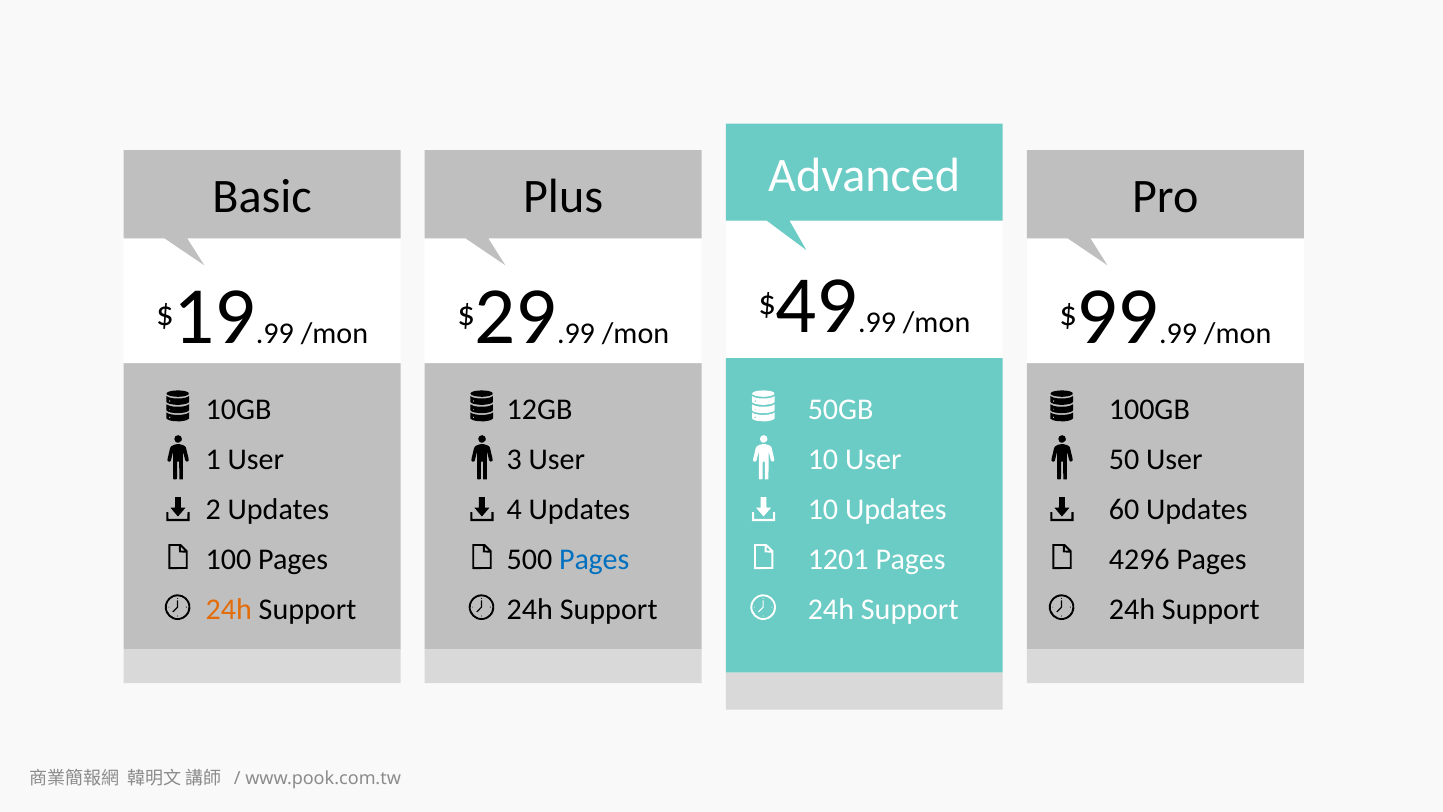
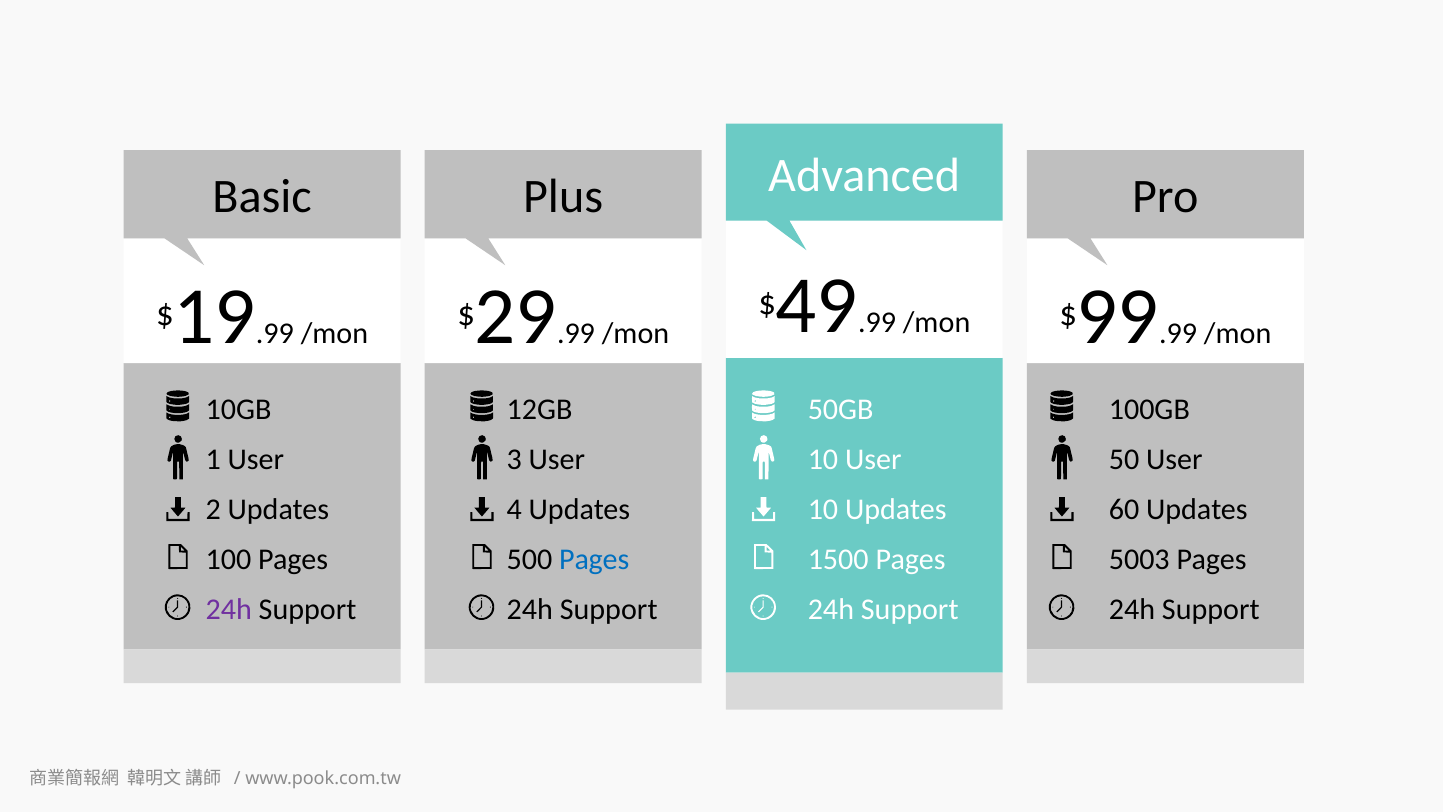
1201: 1201 -> 1500 (838, 559)
4296: 4296 -> 5003 (1139, 559)
24h colour: orange -> purple (229, 610)
